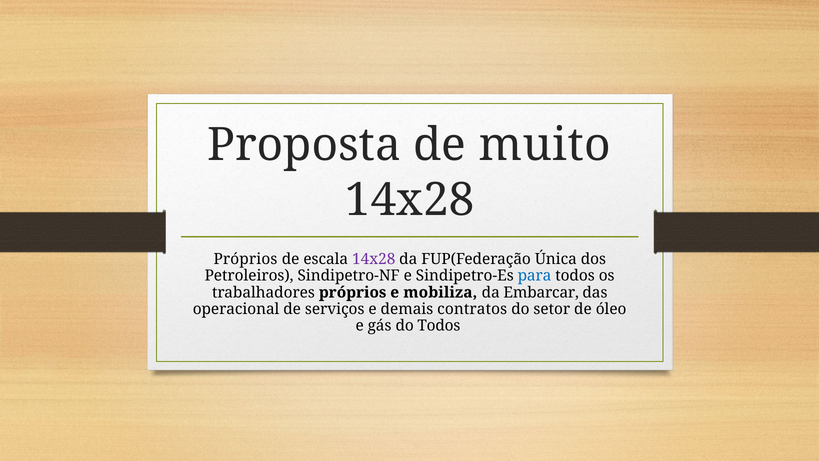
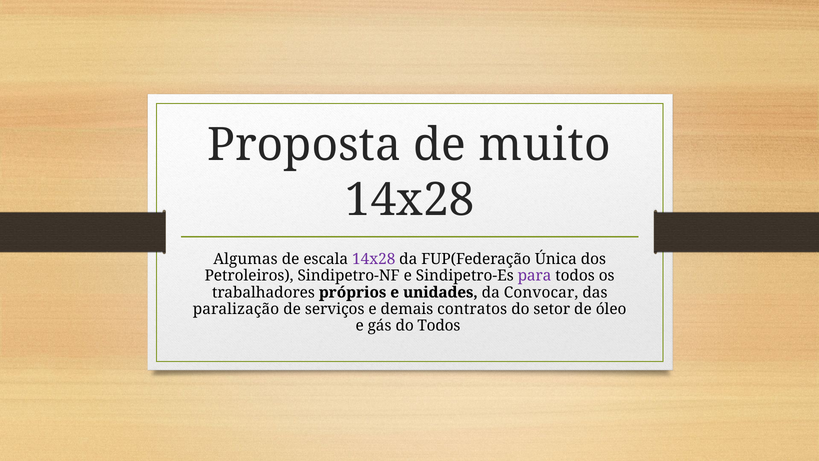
Próprios: Próprios -> Algumas (245, 259)
para colour: blue -> purple (534, 276)
mobiliza: mobiliza -> unidades (440, 292)
Embarcar: Embarcar -> Convocar (541, 292)
operacional: operacional -> paralização (236, 309)
